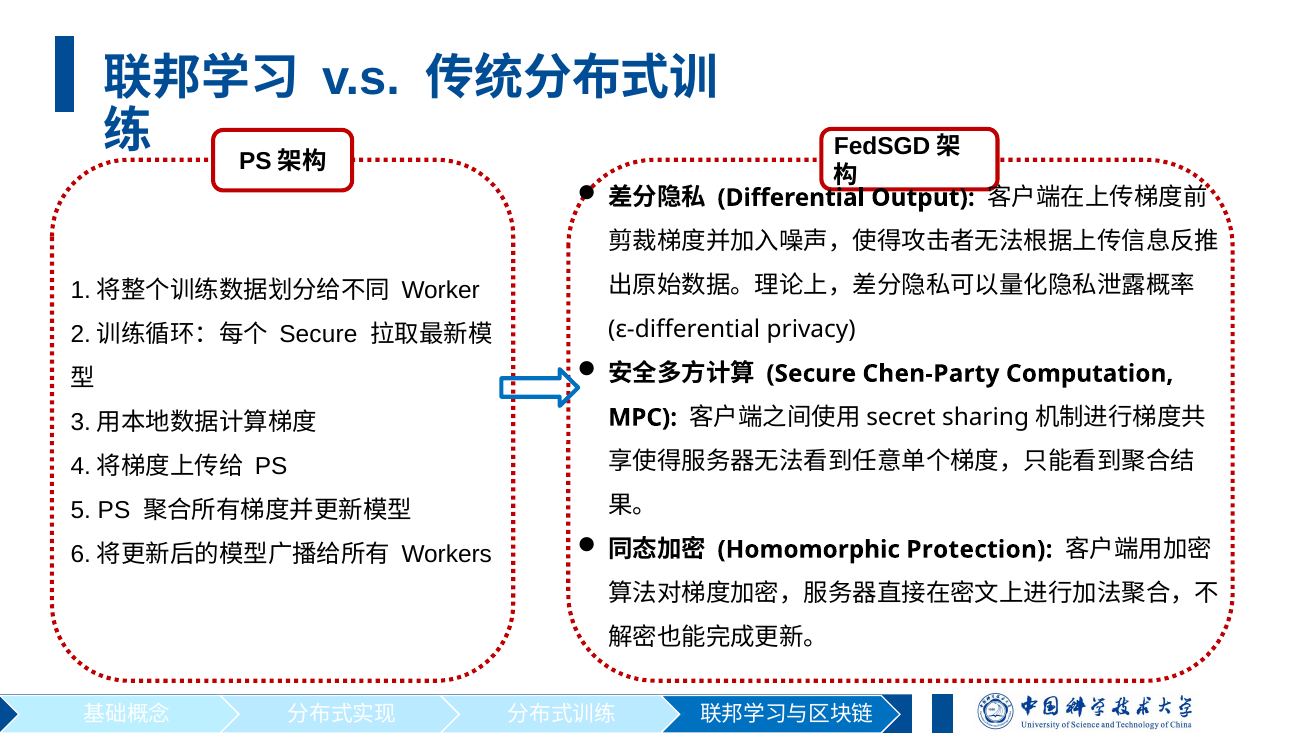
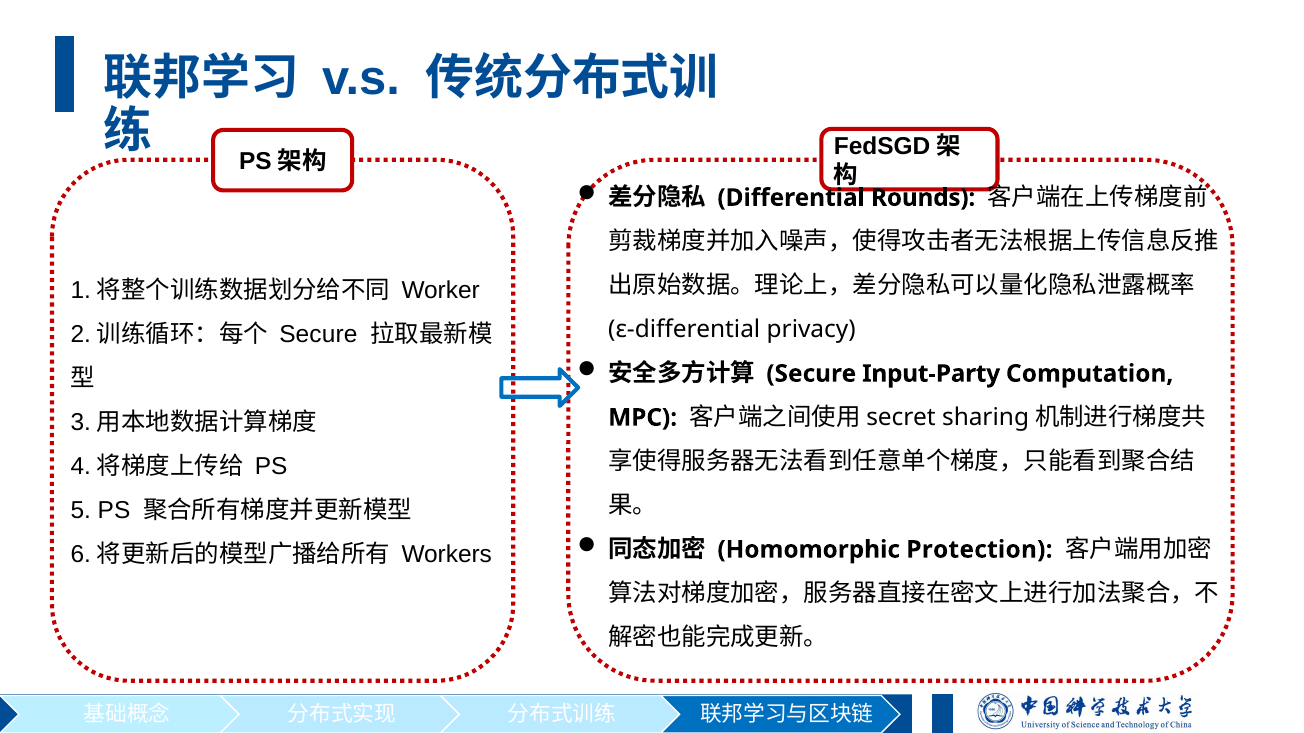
Output: Output -> Rounds (923, 198)
Chen-Party: Chen-Party -> Input-Party (931, 374)
